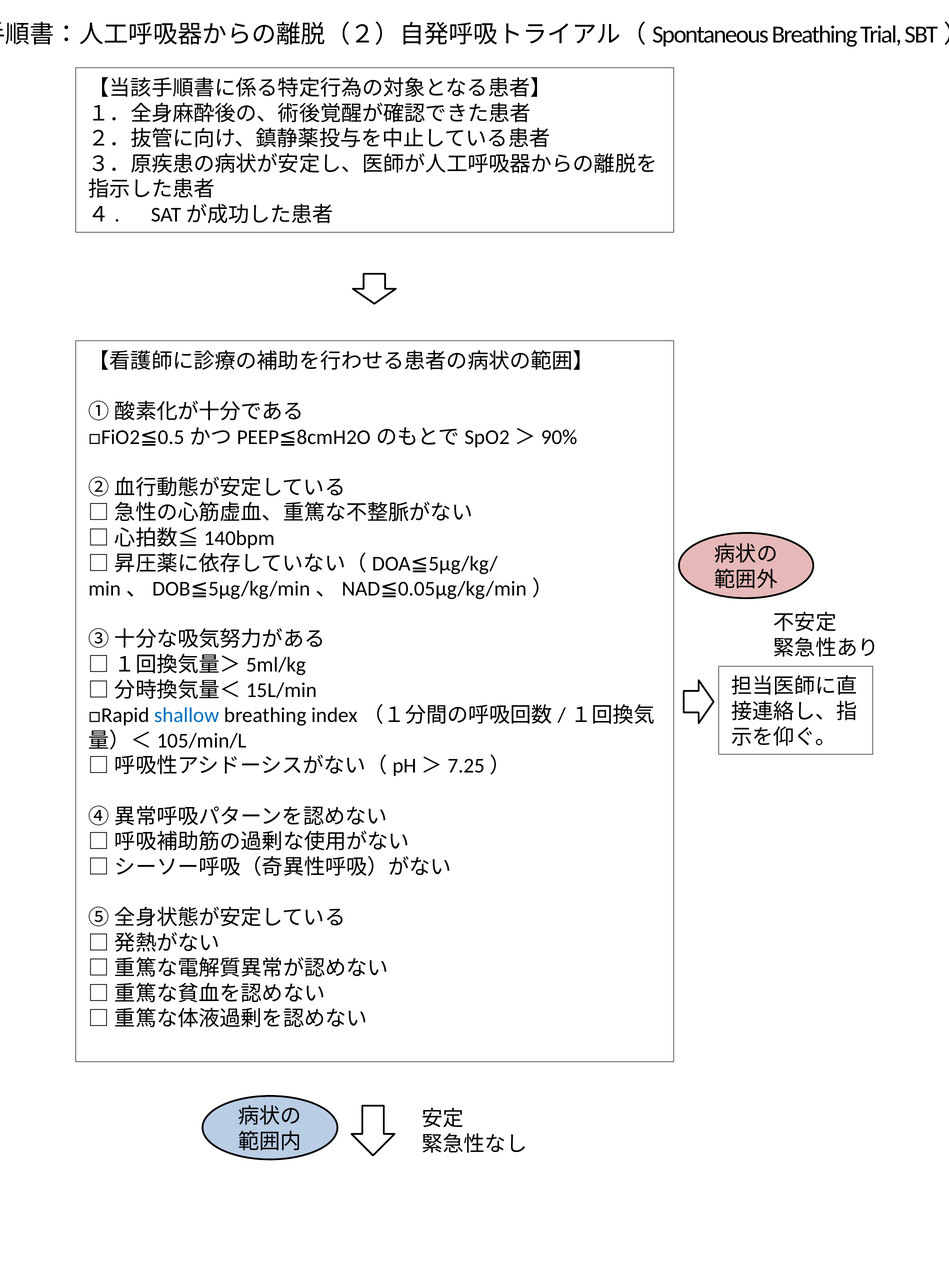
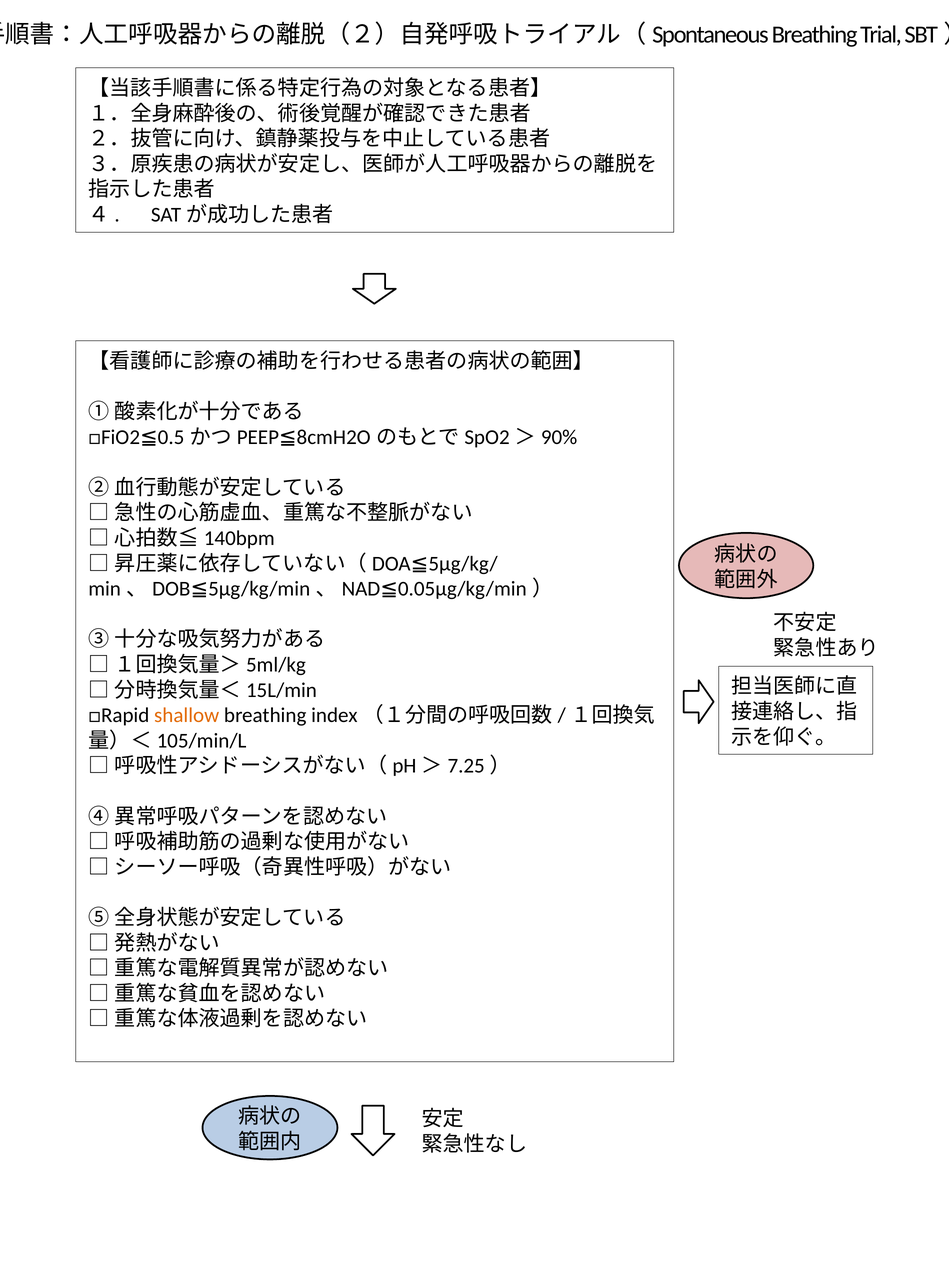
shallow colour: blue -> orange (187, 716)
